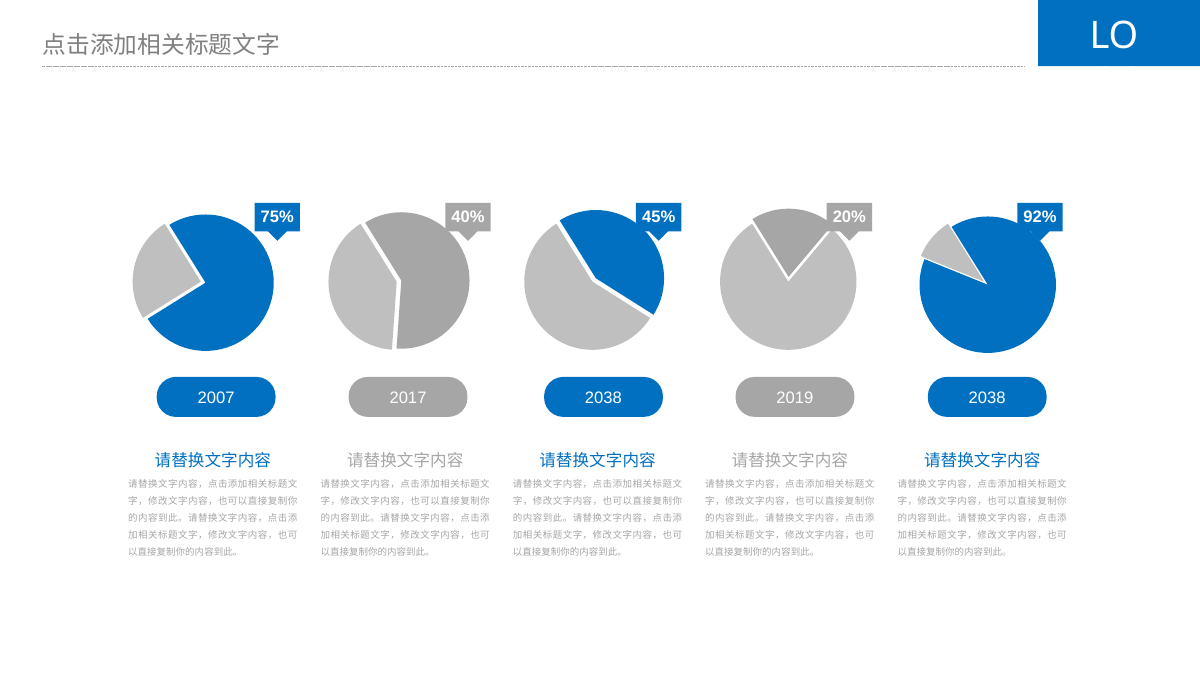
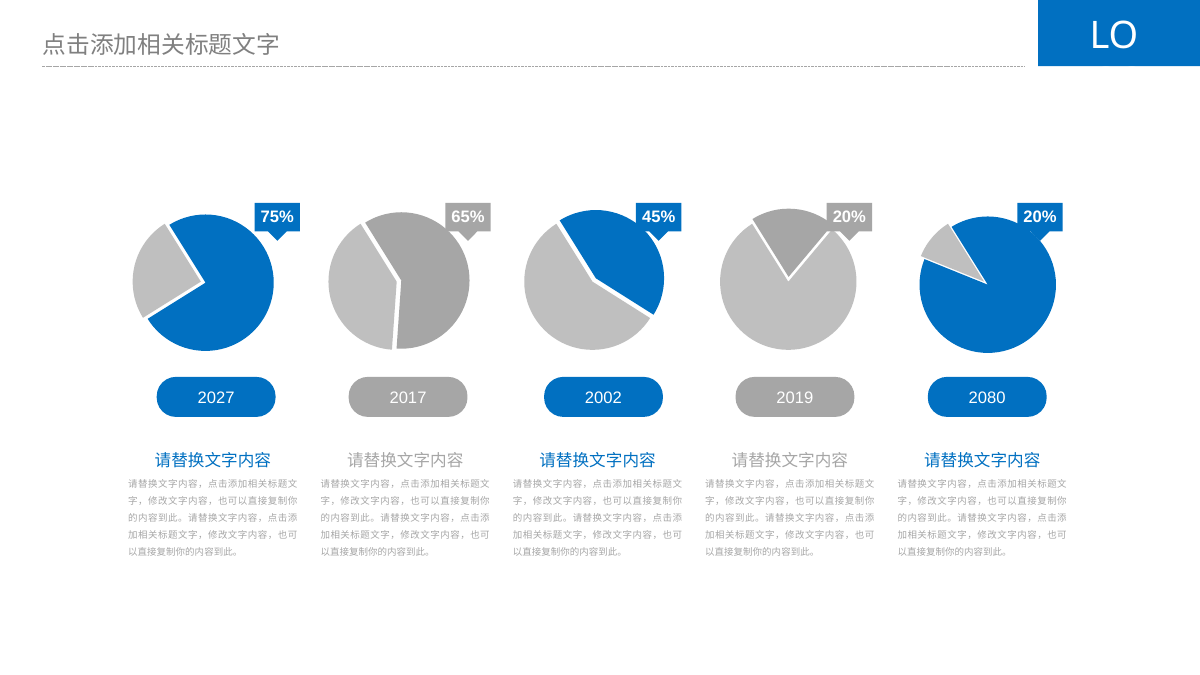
40%: 40% -> 65% (468, 217)
45% 92%: 92% -> 20% (1040, 217)
2007: 2007 -> 2027 (216, 398)
2017 2038: 2038 -> 2002 (603, 398)
2019 2038: 2038 -> 2080 (987, 398)
